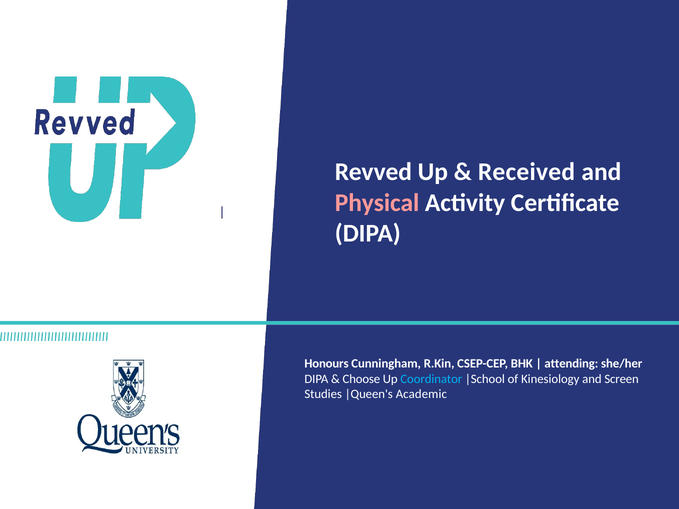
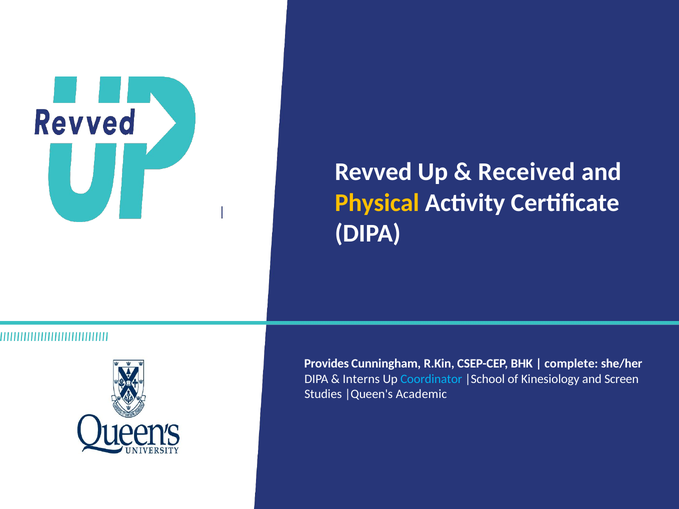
Physical colour: pink -> yellow (377, 203)
Honours: Honours -> Provides (327, 364)
attending: attending -> complete (571, 364)
Choose: Choose -> Interns (361, 379)
